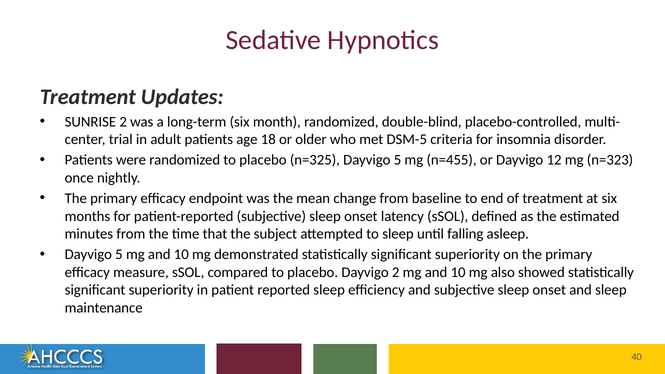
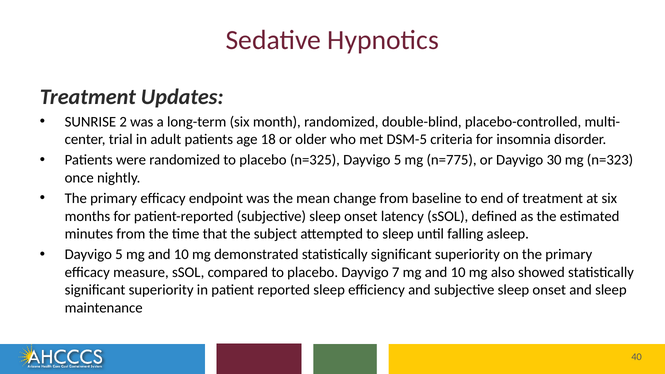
n=455: n=455 -> n=775 (452, 160)
12: 12 -> 30 (554, 160)
Dayvigo 2: 2 -> 7 (396, 272)
